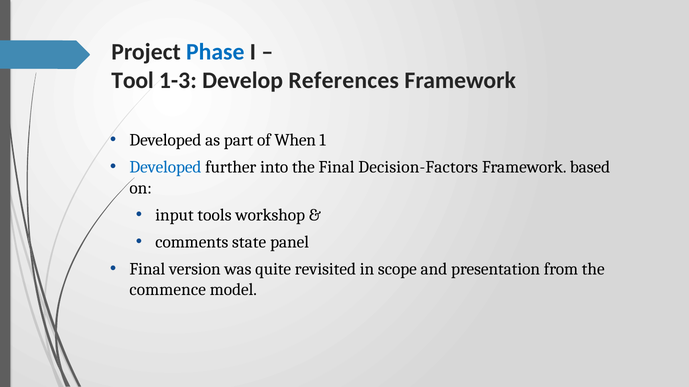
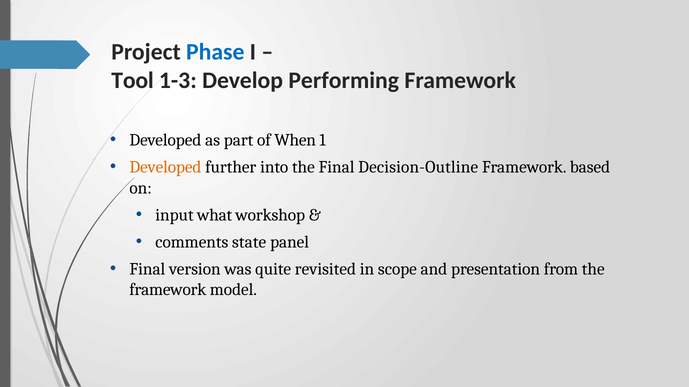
References: References -> Performing (344, 81)
Developed colour: blue -> orange (165, 167)
Decision-Factors: Decision-Factors -> Decision-Outline (418, 167)
tools: tools -> what (215, 215)
commence: commence -> framework (168, 290)
